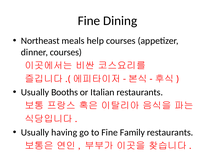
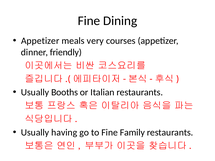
Northeast: Northeast -> Appetizer (40, 41)
help: help -> very (95, 41)
dinner courses: courses -> friendly (66, 52)
